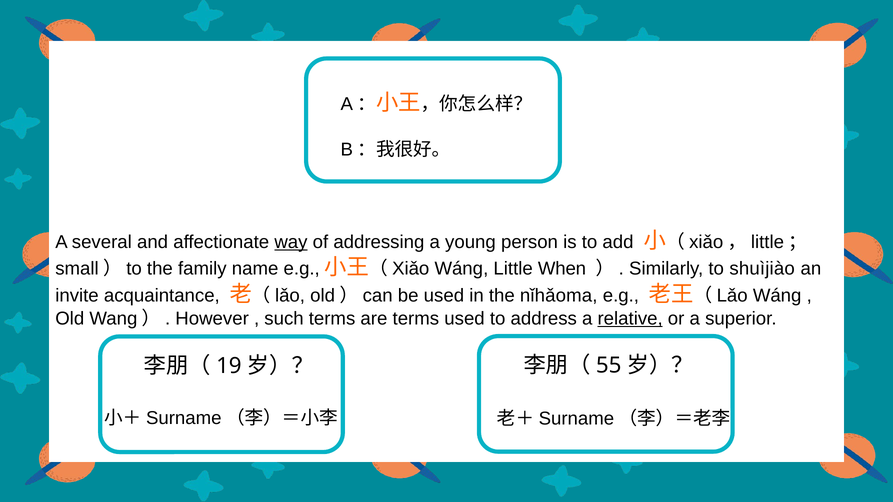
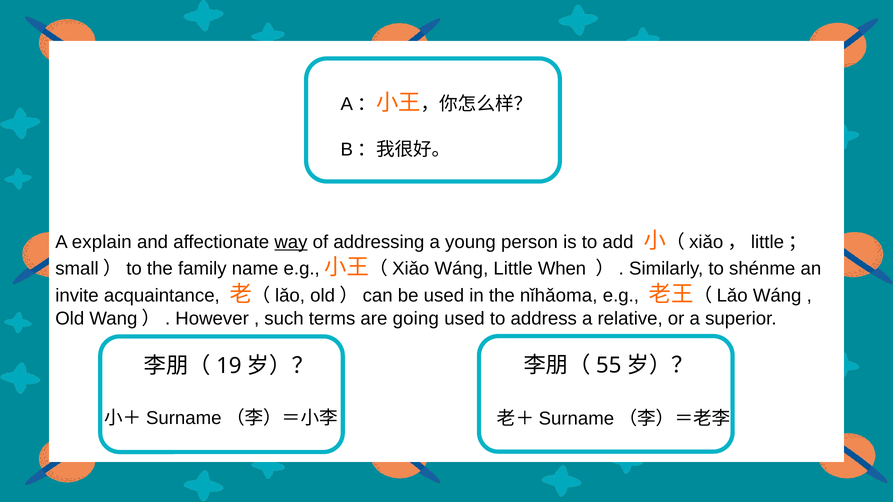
several: several -> explain (102, 242)
shuìjiào: shuìjiào -> shénme (762, 269)
are terms: terms -> going (416, 319)
relative underline: present -> none (630, 319)
